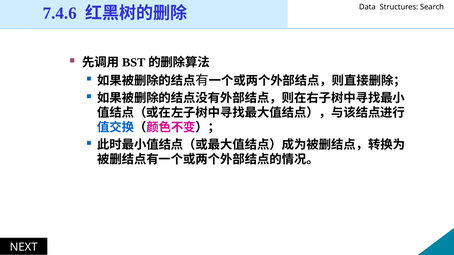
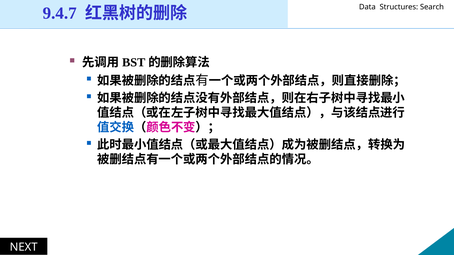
7.4.6: 7.4.6 -> 9.4.7 (60, 13)
